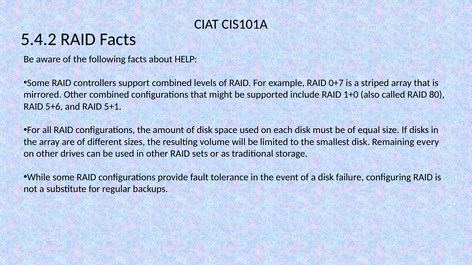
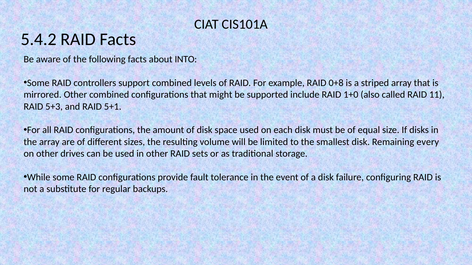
HELP: HELP -> INTO (186, 59)
0+7: 0+7 -> 0+8 (336, 83)
80: 80 -> 11 (437, 95)
5+6: 5+6 -> 5+3 (54, 107)
